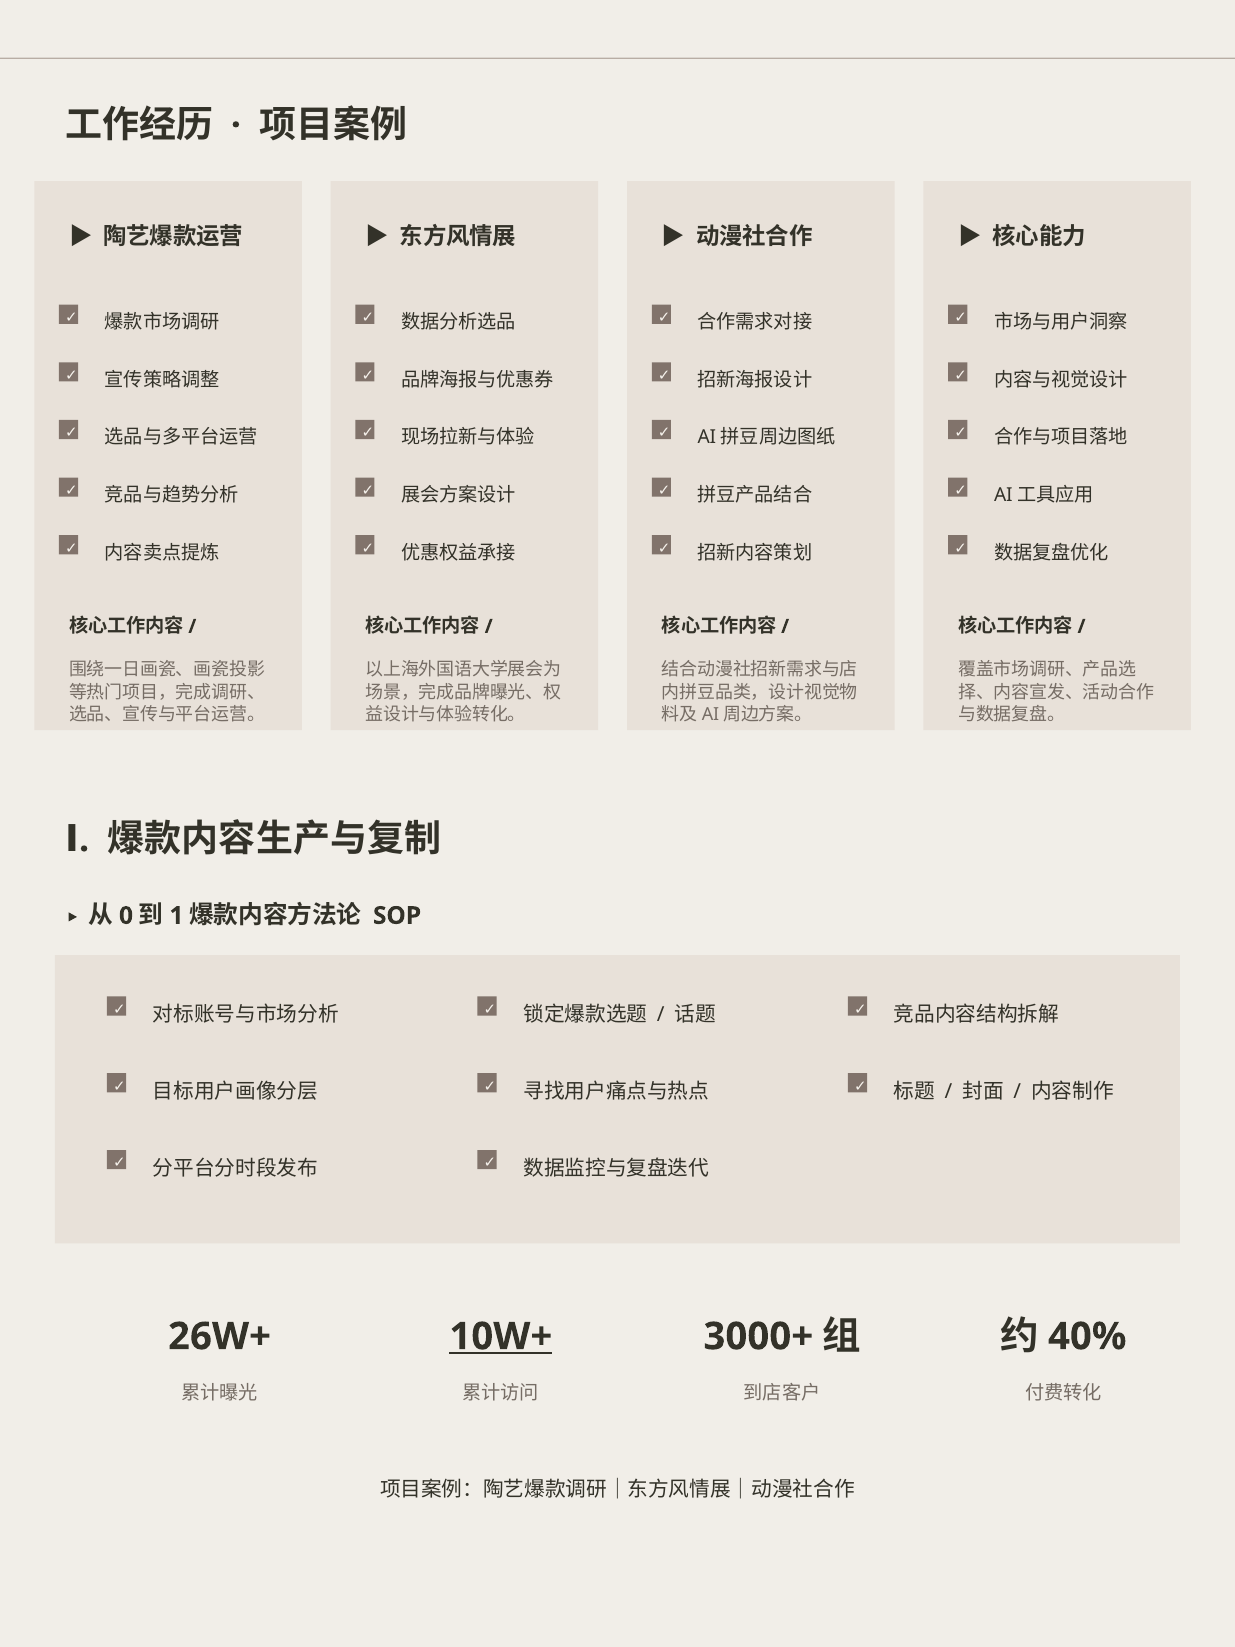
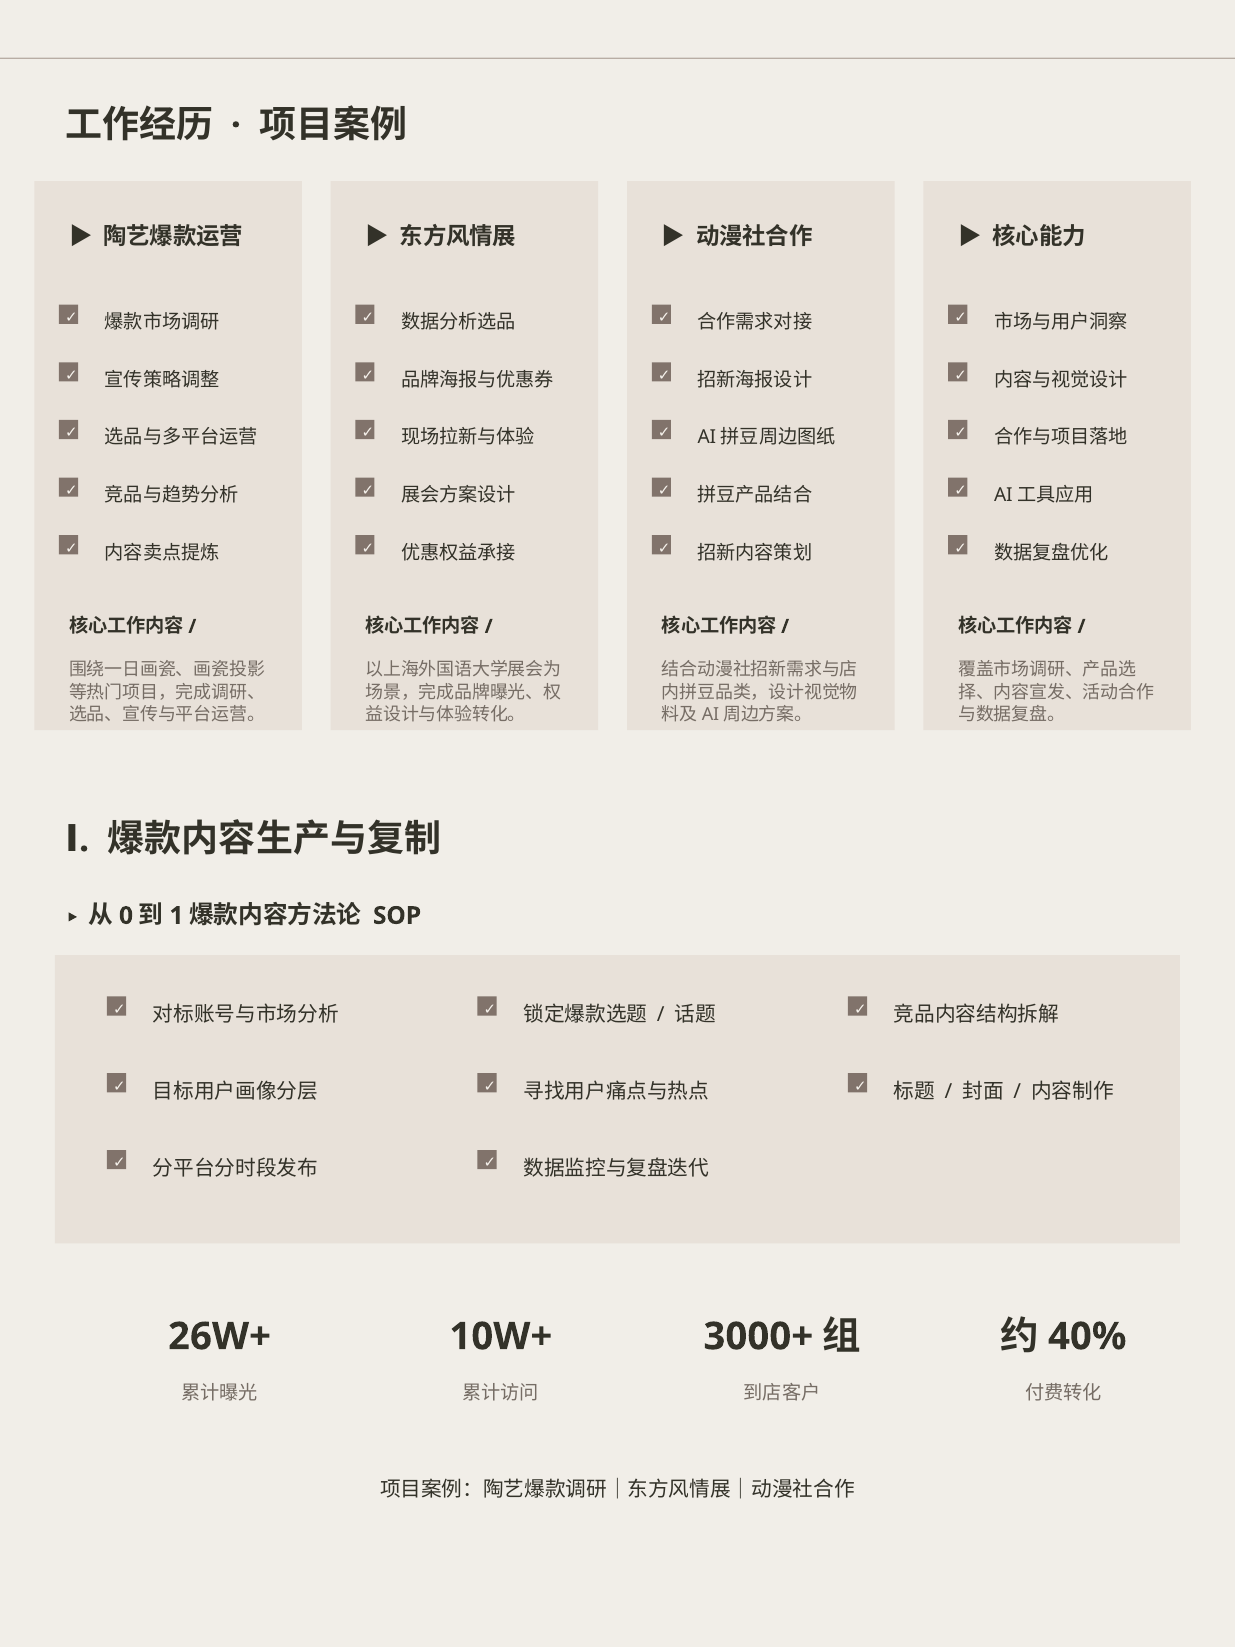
10W+ underline: present -> none (501, 1336)
